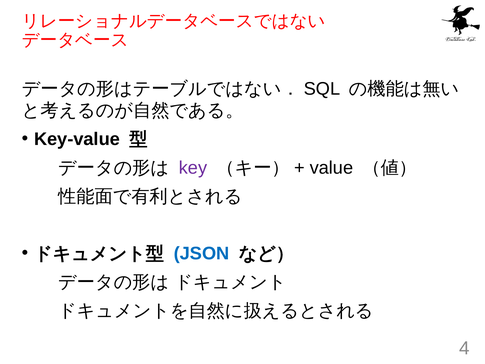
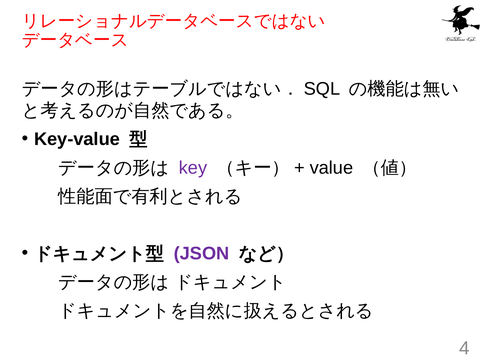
JSON colour: blue -> purple (202, 253)
